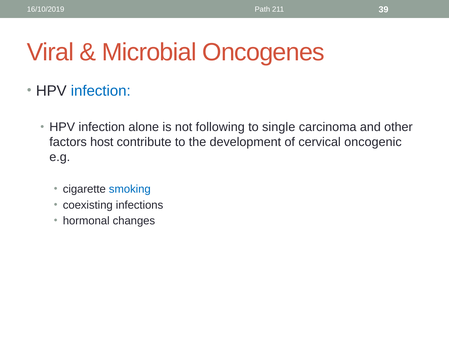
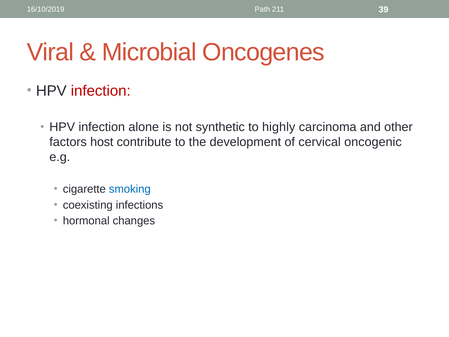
infection colour: blue -> red (101, 91)
following: following -> synthetic (220, 127)
single: single -> highly (279, 127)
